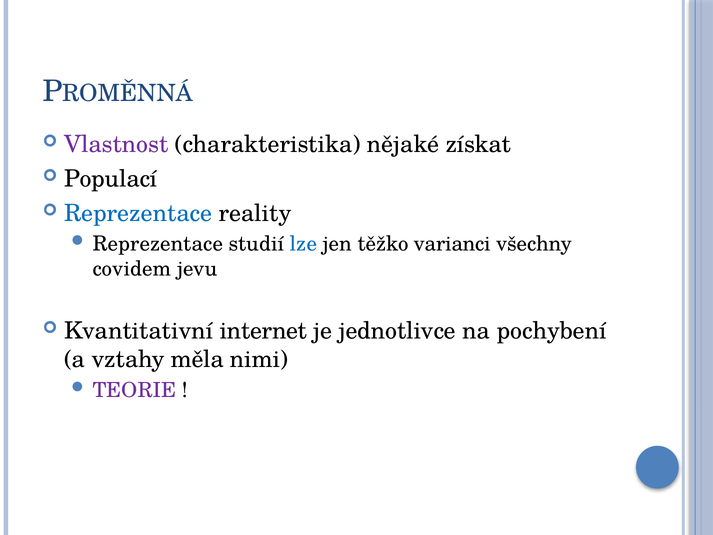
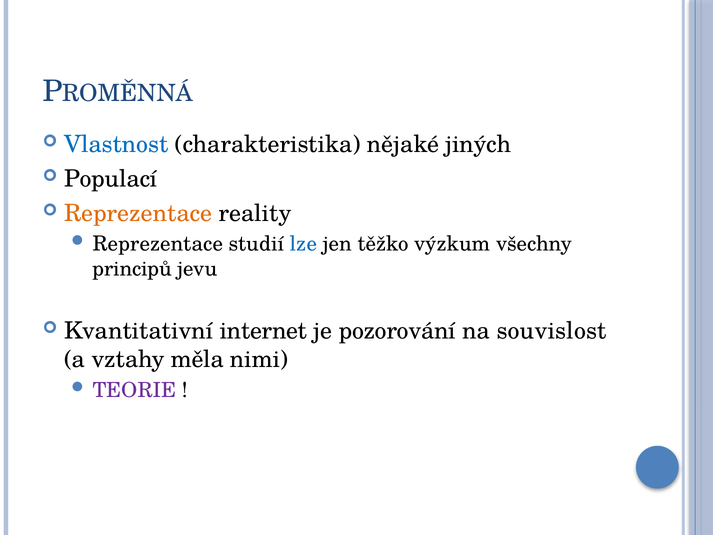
Vlastnost colour: purple -> blue (116, 144)
získat: získat -> jiných (478, 144)
Reprezentace colour: blue -> orange (138, 213)
varianci: varianci -> výzkum (452, 244)
covidem: covidem -> principů (132, 269)
jednotlivce: jednotlivce -> pozorování (397, 331)
pochybení: pochybení -> souvislost (552, 331)
